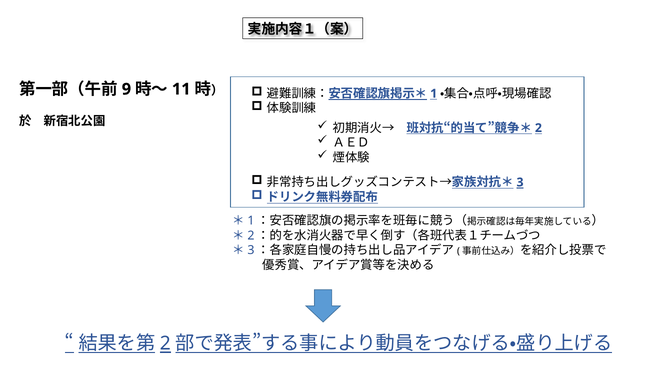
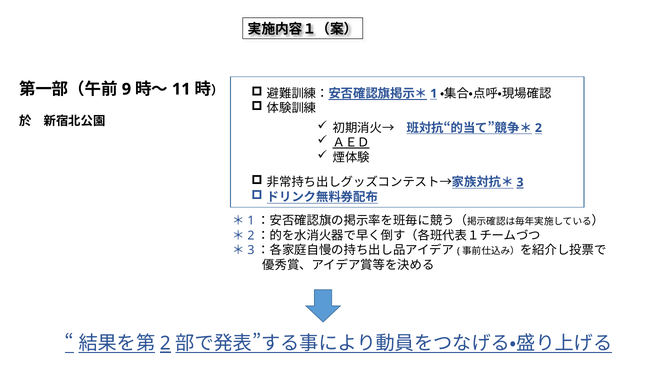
ＡＥＤ underline: none -> present (351, 143)
